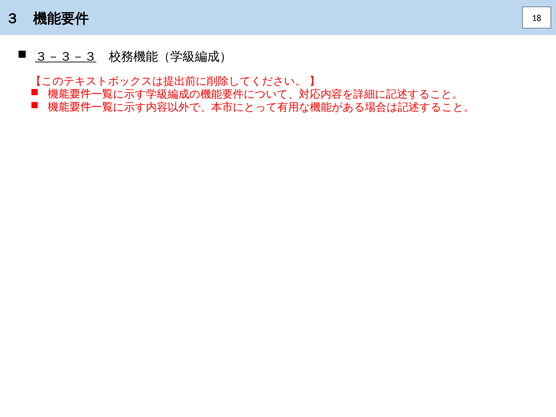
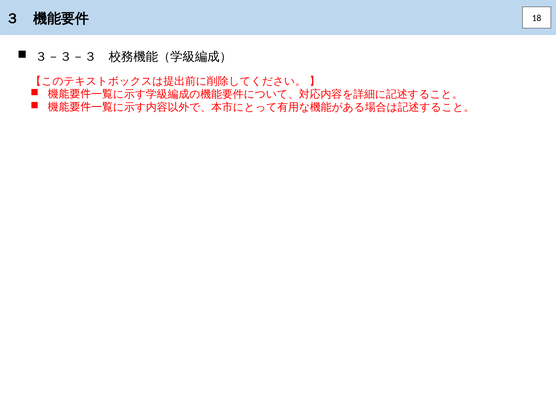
３－３－３ underline: present -> none (66, 57)
